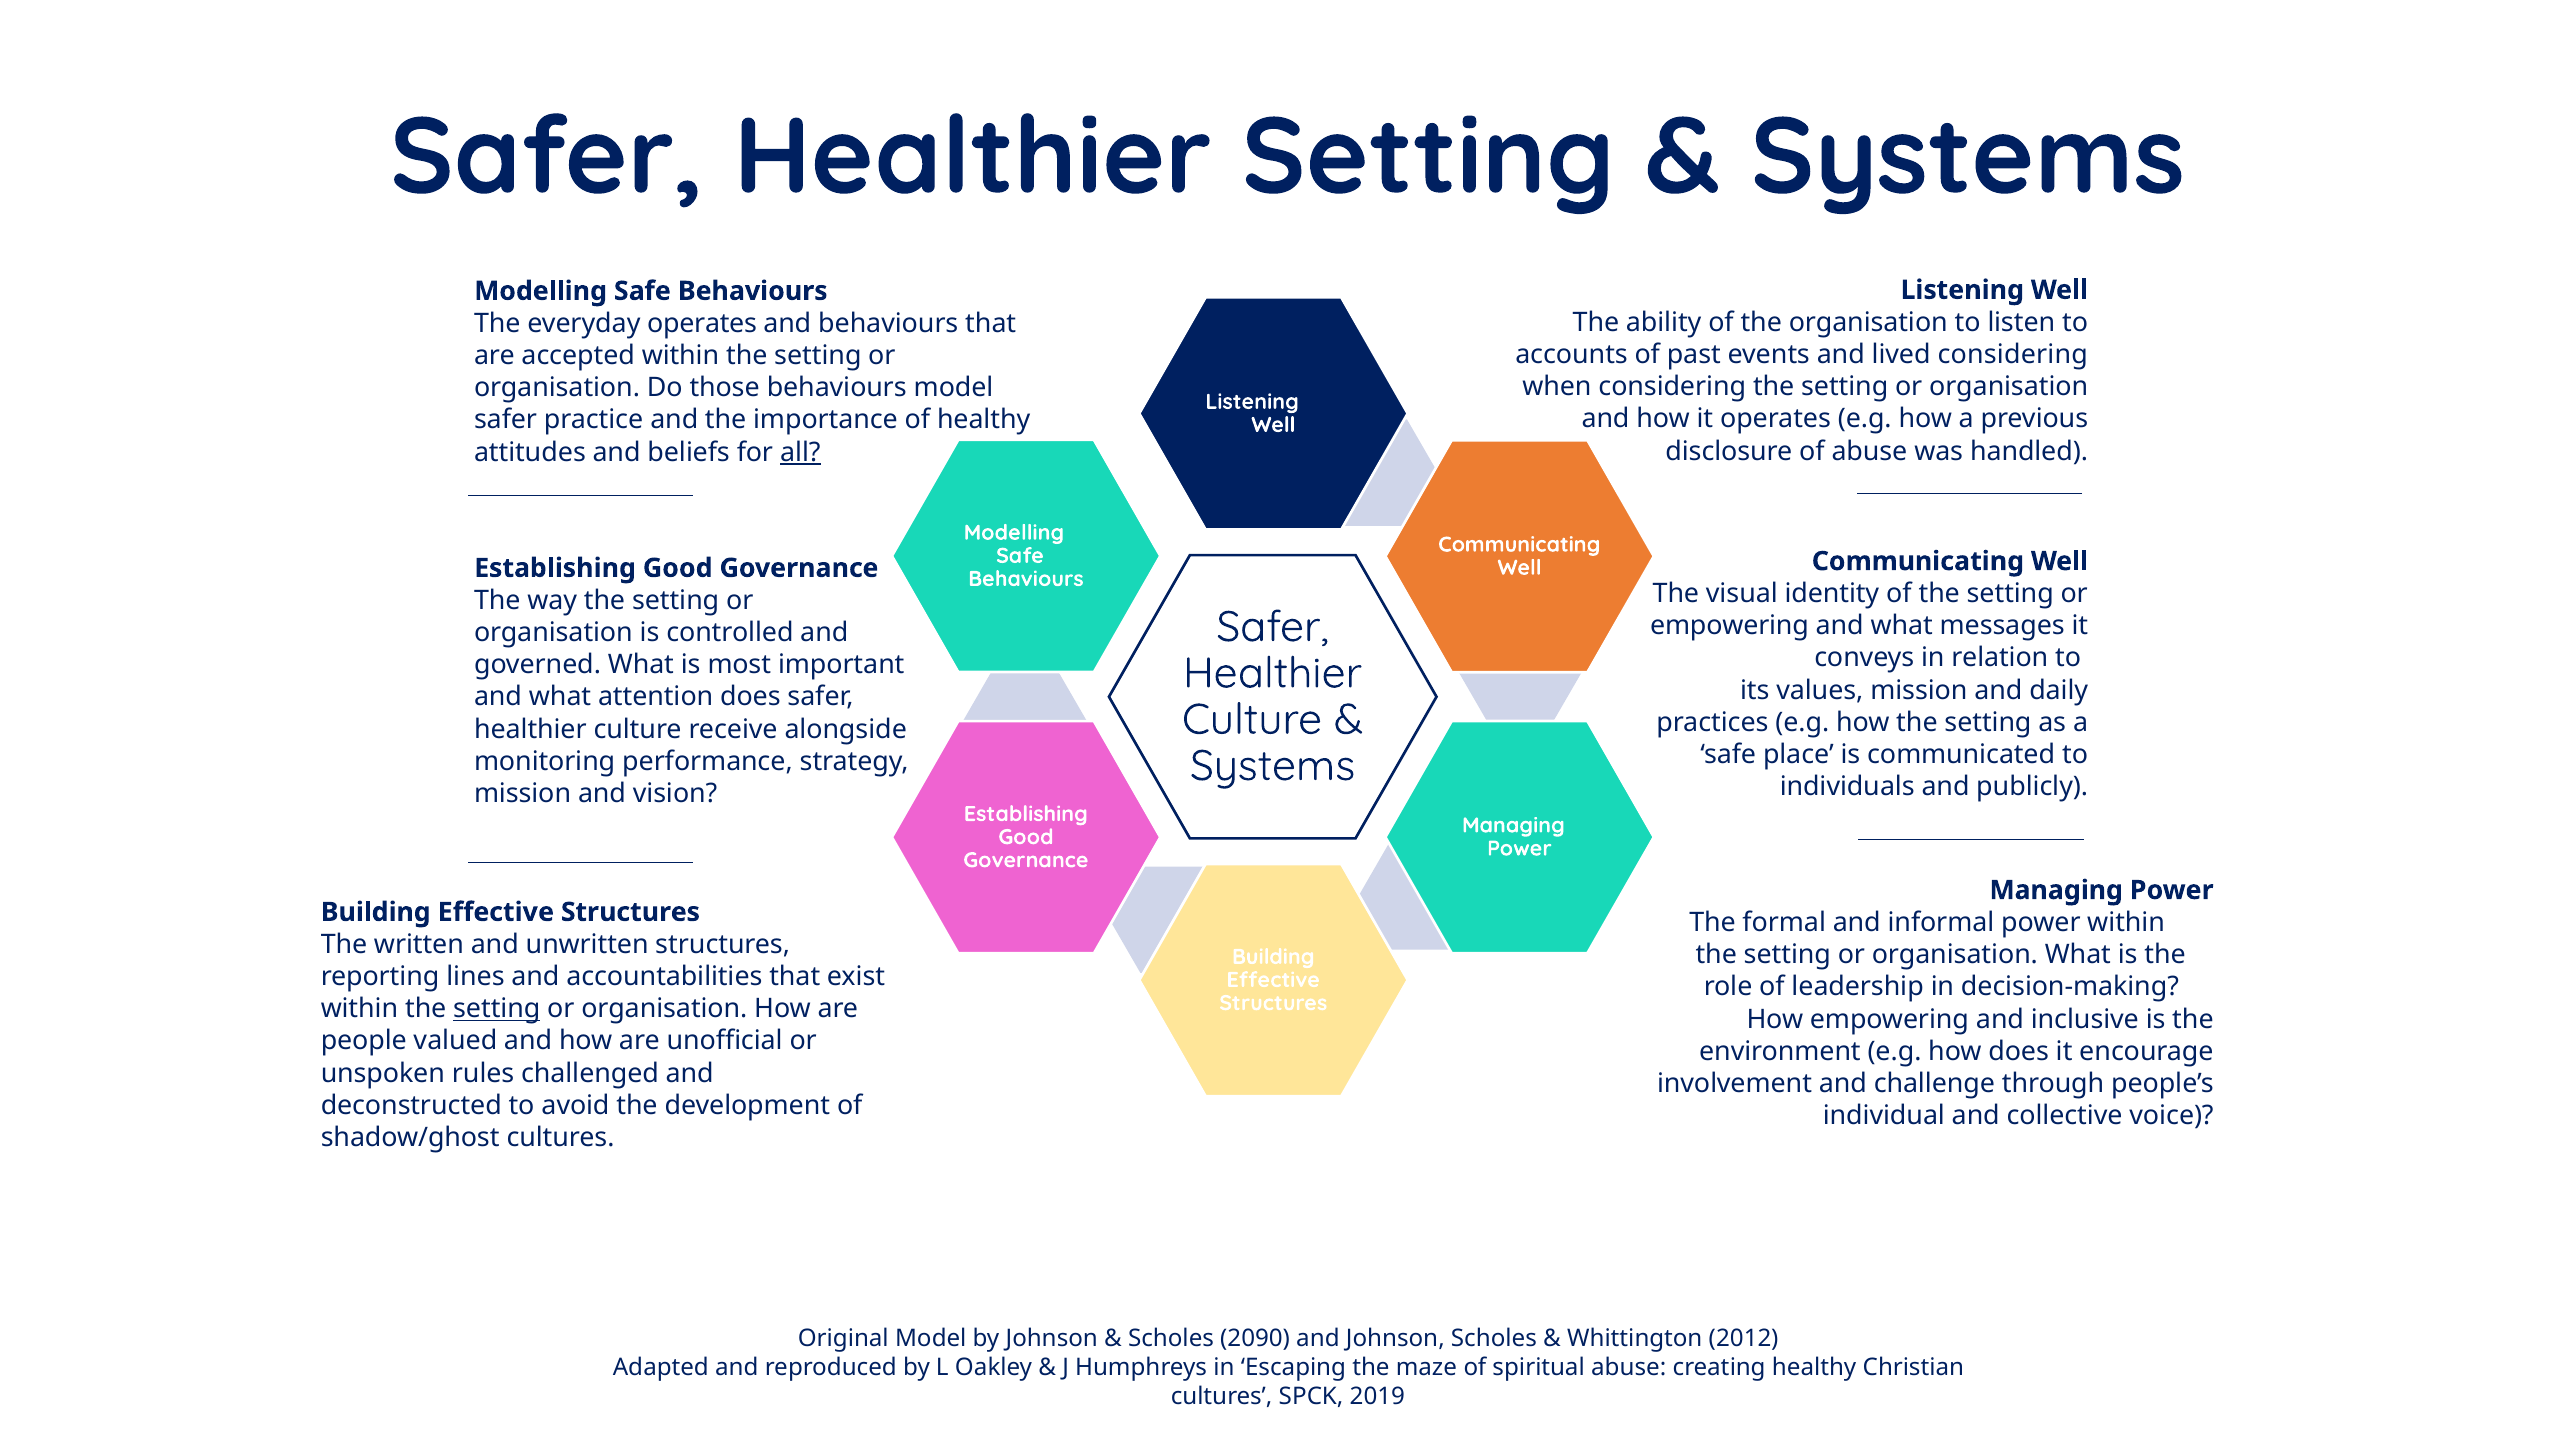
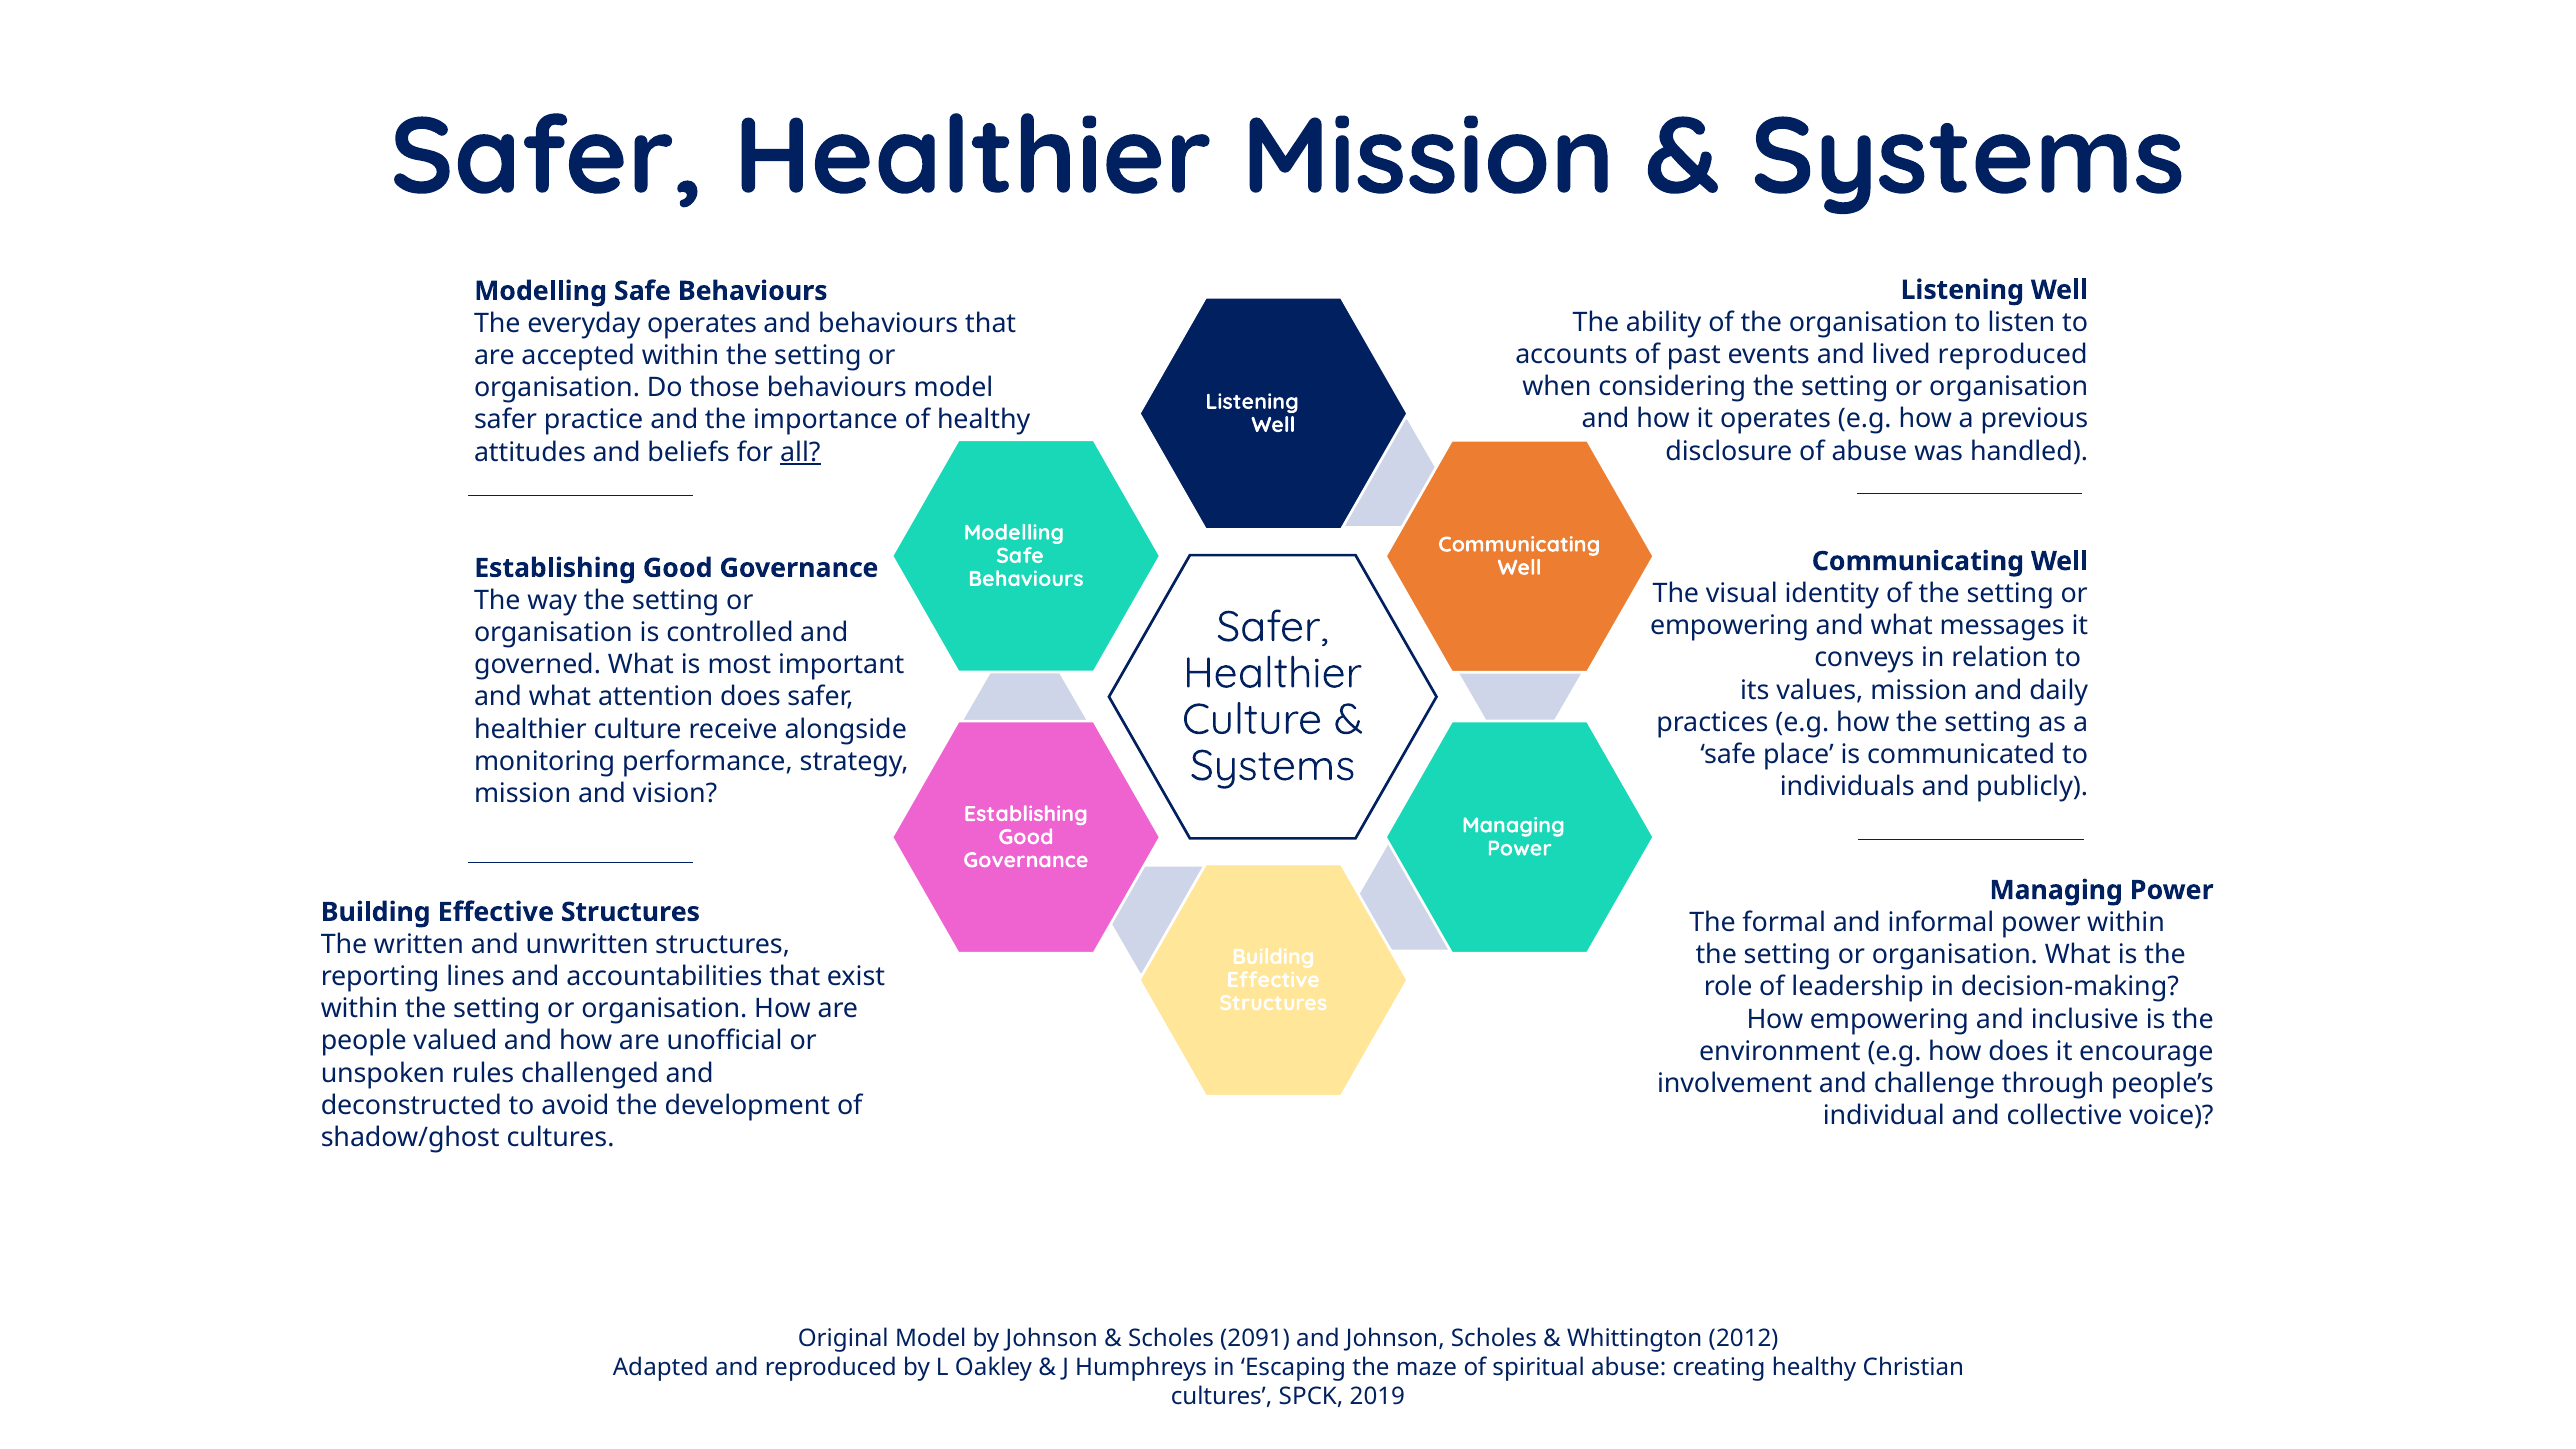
Healthier Setting: Setting -> Mission (1428, 157)
lived considering: considering -> reproduced (2013, 354)
setting underline: present -> none (497, 1009)
2090: 2090 -> 2091 (1255, 1338)
